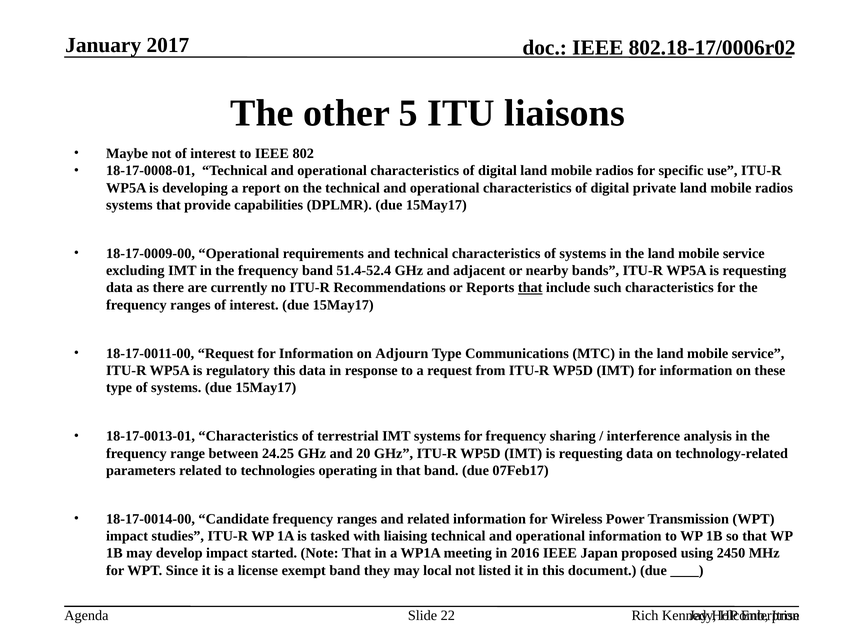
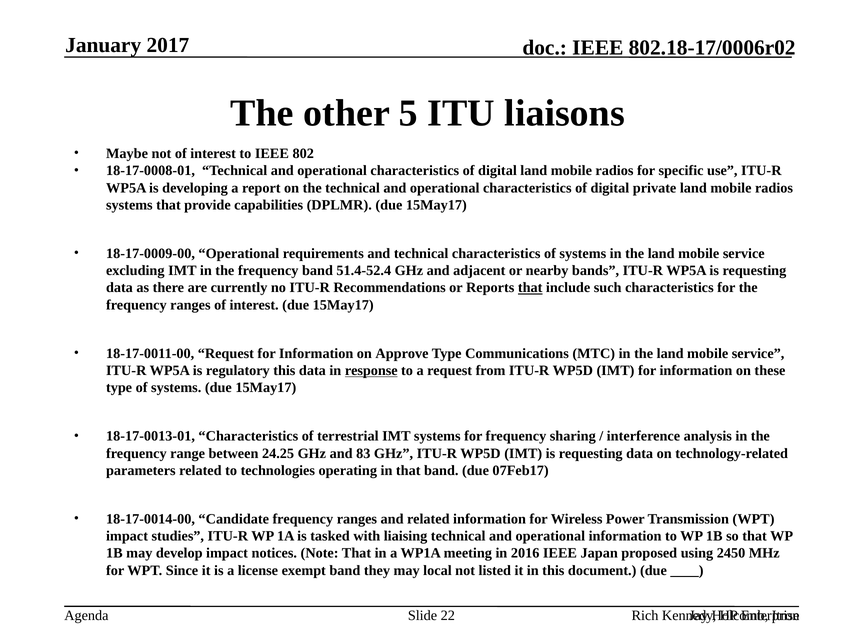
Adjourn: Adjourn -> Approve (402, 353)
response underline: none -> present (371, 371)
20: 20 -> 83 (363, 453)
started: started -> notices (274, 553)
